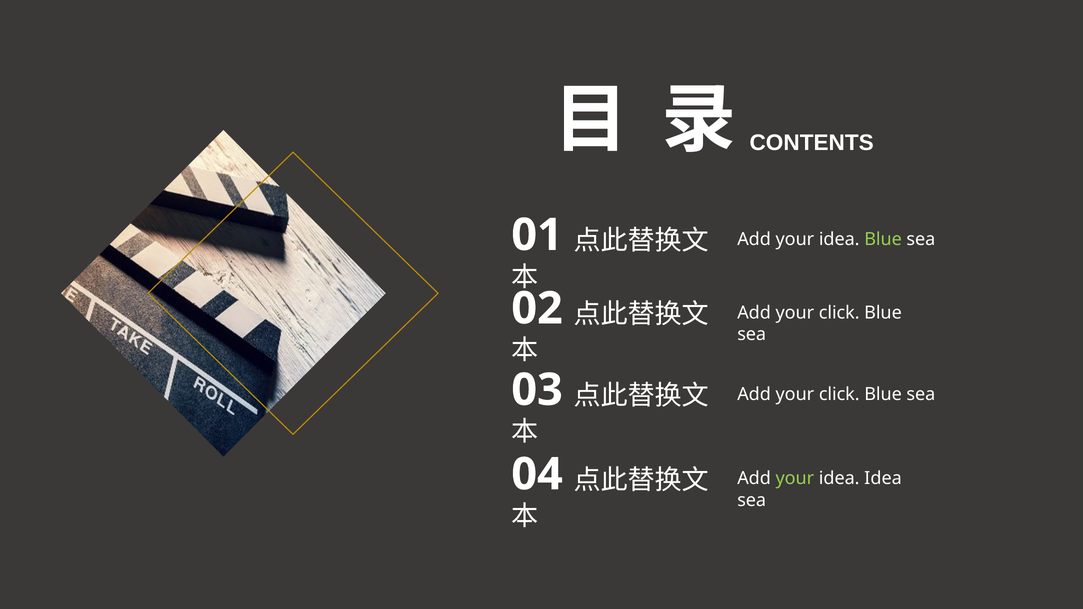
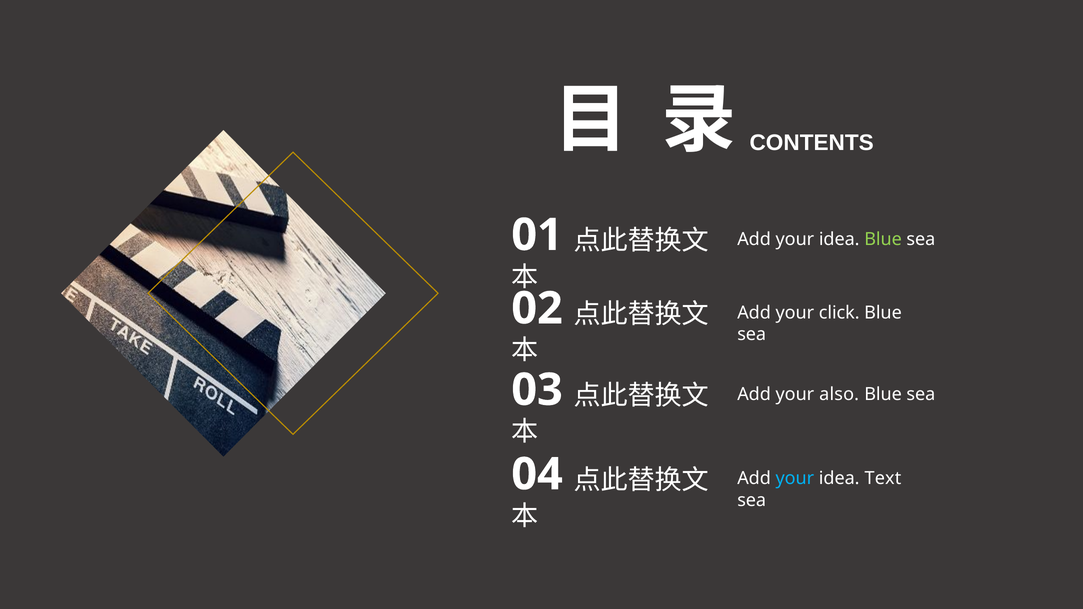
click: click -> also (839, 394)
your colour: light green -> light blue (795, 479)
idea Idea: Idea -> Text (883, 479)
